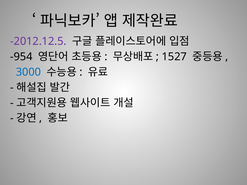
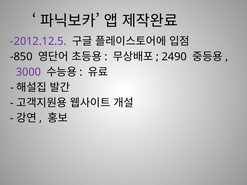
-954: -954 -> -850 (21, 57)
1527: 1527 -> 2490 (174, 57)
3000 colour: blue -> purple (28, 72)
